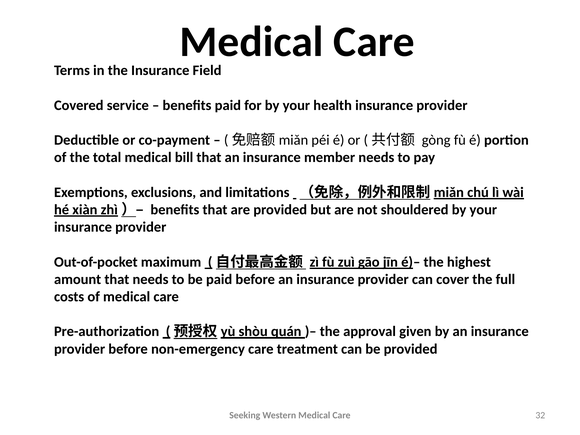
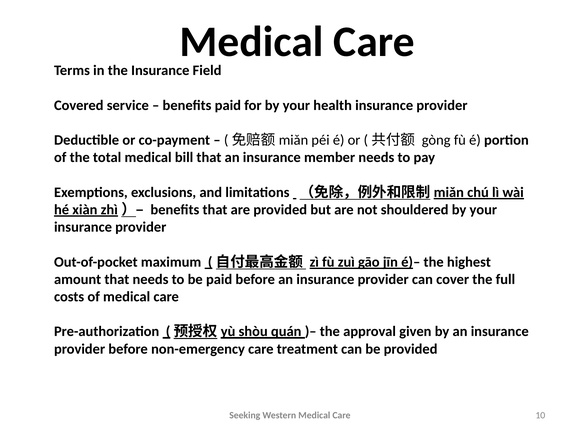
32: 32 -> 10 (540, 415)
